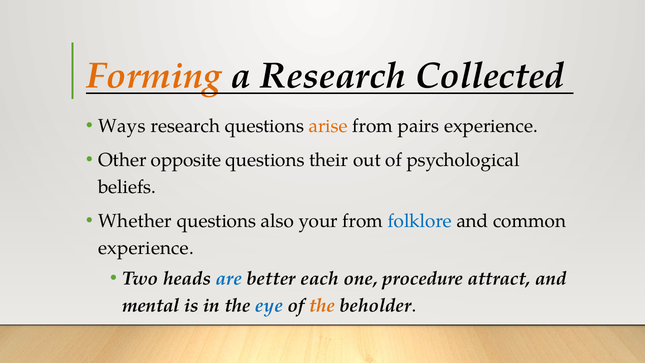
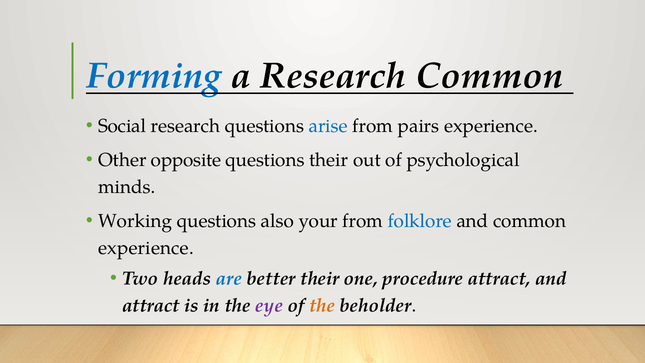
Forming colour: orange -> blue (154, 76)
Research Collected: Collected -> Common (490, 76)
Ways: Ways -> Social (122, 126)
arise colour: orange -> blue (328, 126)
beliefs: beliefs -> minds (127, 187)
Whether: Whether -> Working (135, 221)
better each: each -> their (320, 278)
mental: mental -> attract (151, 306)
eye colour: blue -> purple (269, 306)
